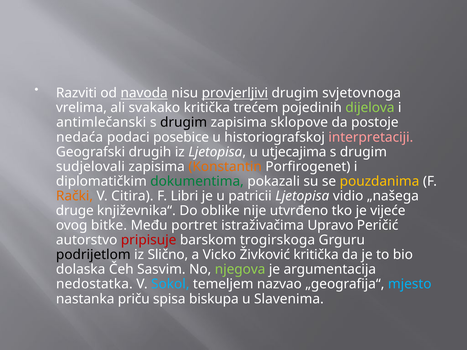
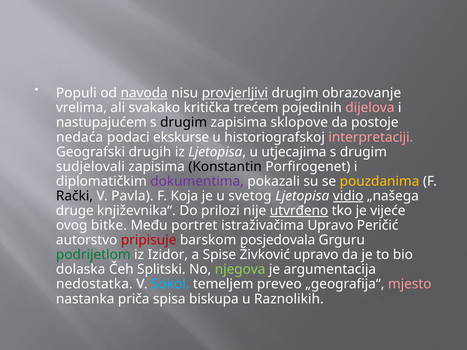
Razviti: Razviti -> Populi (76, 93)
svjetovnoga: svjetovnoga -> obrazovanje (362, 93)
dijelova colour: light green -> pink (370, 108)
antimlečanski: antimlečanski -> nastupajućem (101, 123)
posebice: posebice -> ekskurse (181, 137)
Konstantin colour: orange -> black (225, 167)
dokumentima colour: green -> purple (197, 181)
Rački colour: orange -> black (74, 196)
Citira: Citira -> Pavla (132, 196)
Libri: Libri -> Koja (184, 196)
patricii: patricii -> svetog (250, 196)
vidio underline: none -> present (348, 196)
oblike: oblike -> prilozi (220, 211)
utvrđeno underline: none -> present (299, 211)
trogirskoga: trogirskoga -> posjedovala (278, 240)
podrijetlom colour: black -> green (93, 255)
Slično: Slično -> Izidor (168, 255)
Vicko: Vicko -> Spise (219, 255)
Živković kritička: kritička -> upravo (316, 255)
Sasvim: Sasvim -> Splitski (161, 270)
nazvao: nazvao -> preveo (279, 284)
mjesto colour: light blue -> pink (410, 284)
priču: priču -> priča (134, 299)
Slavenima: Slavenima -> Raznolikih (289, 299)
